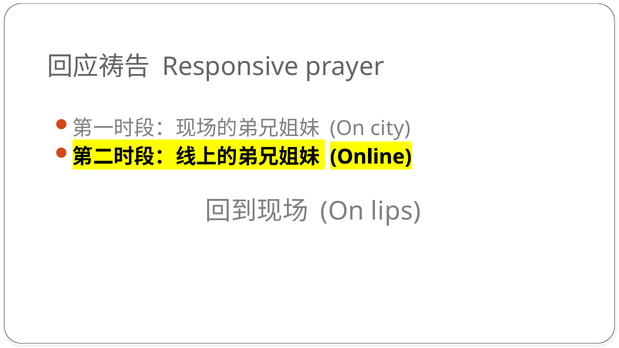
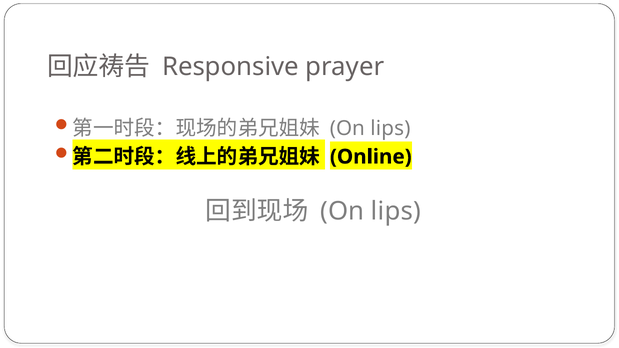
city: city -> lips (390, 128)
